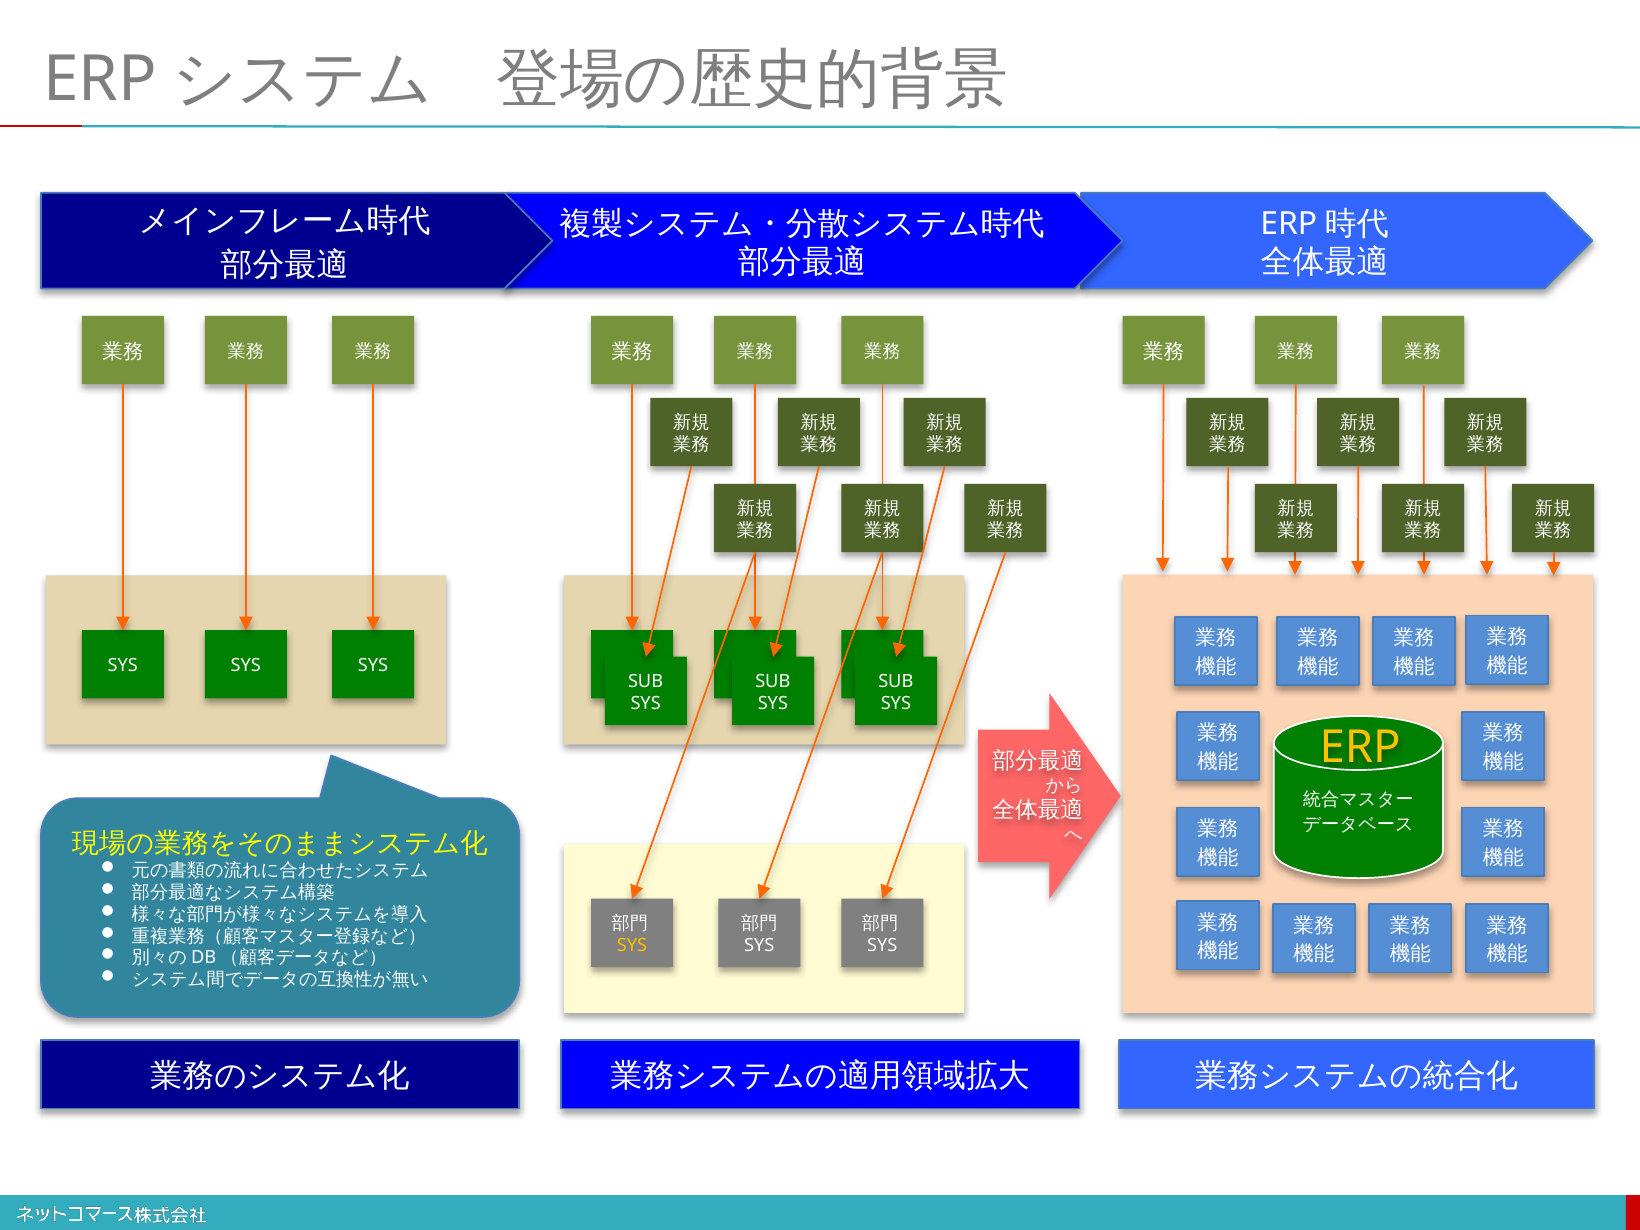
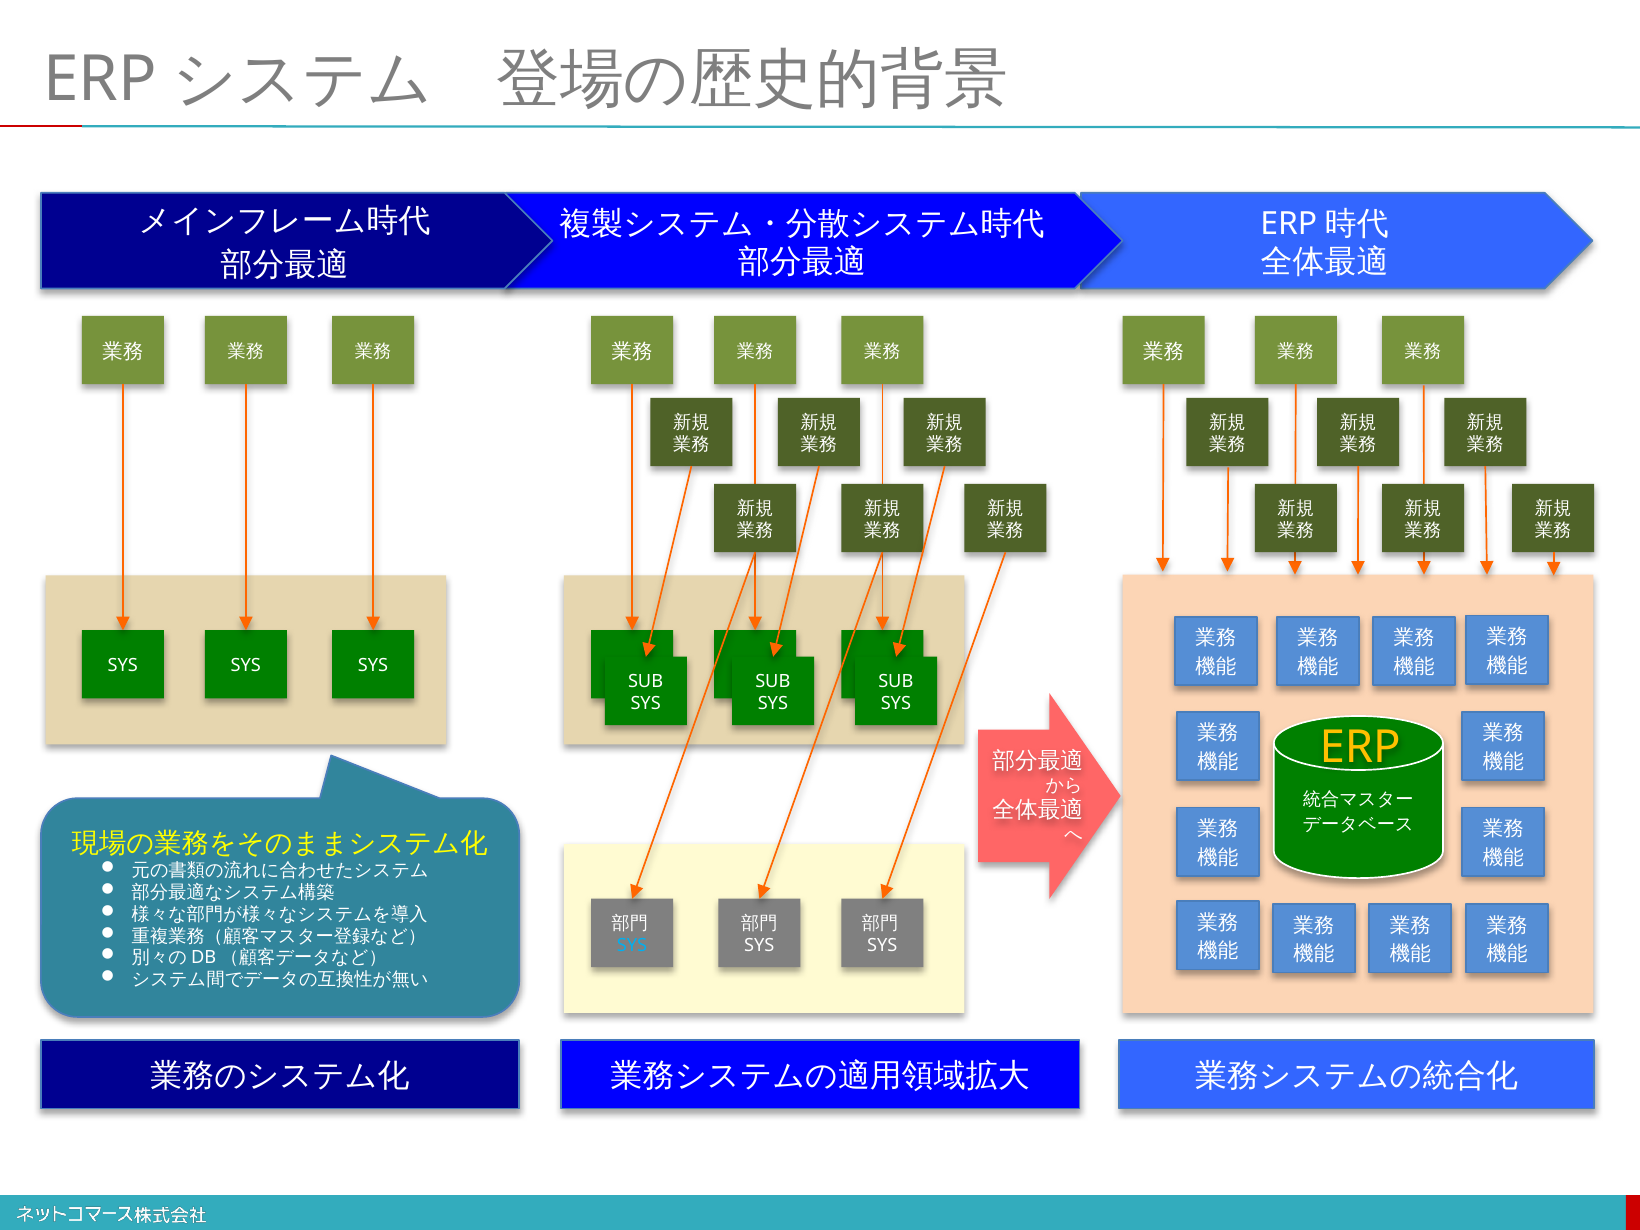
SYS colour: yellow -> light blue (632, 945)
